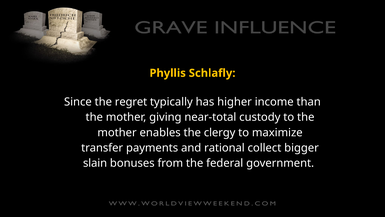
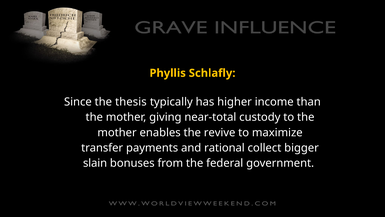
regret: regret -> thesis (131, 102)
clergy: clergy -> revive (220, 132)
